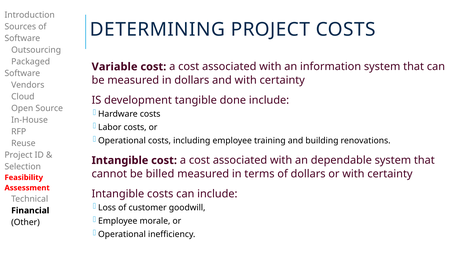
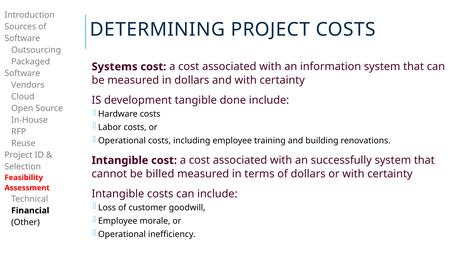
Variable: Variable -> Systems (115, 67)
dependable: dependable -> successfully (341, 160)
